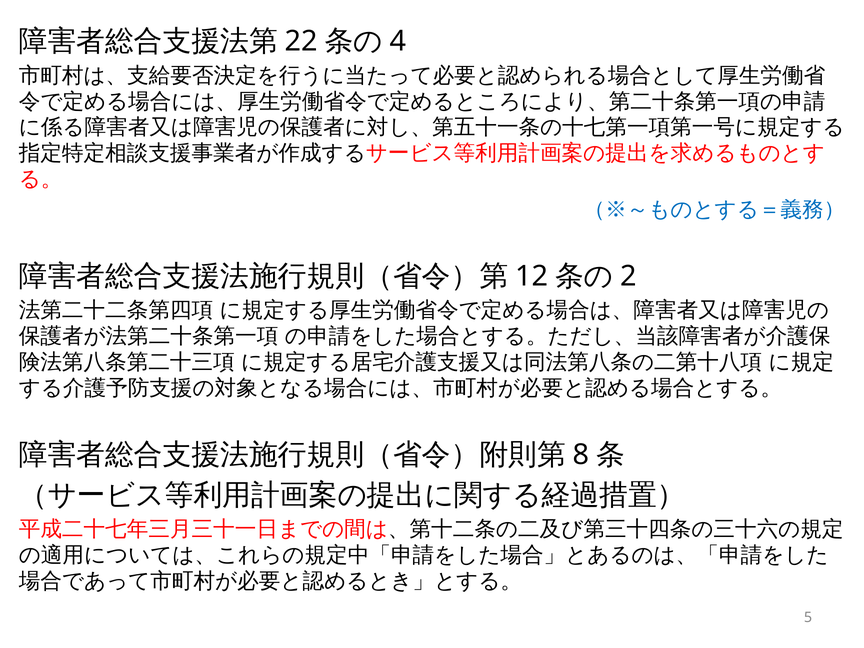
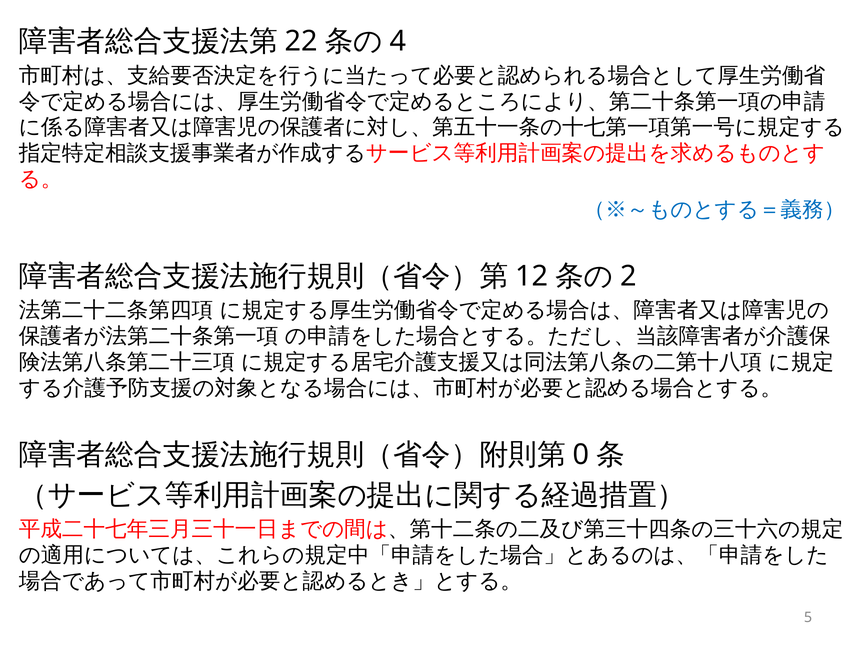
8: 8 -> 0 (581, 455)
